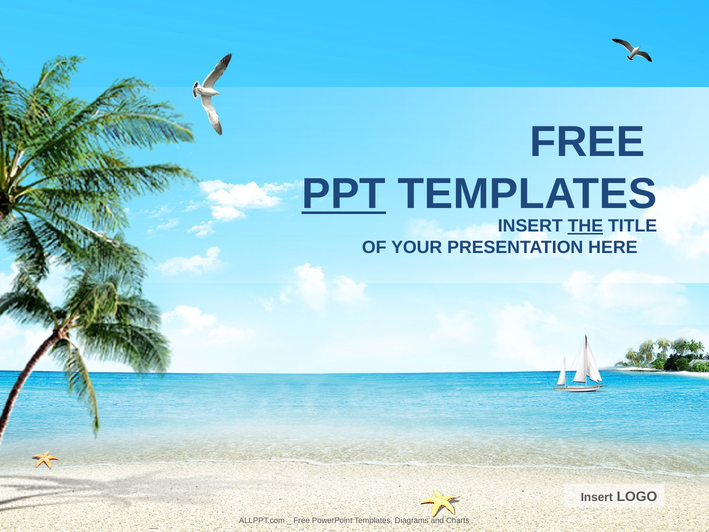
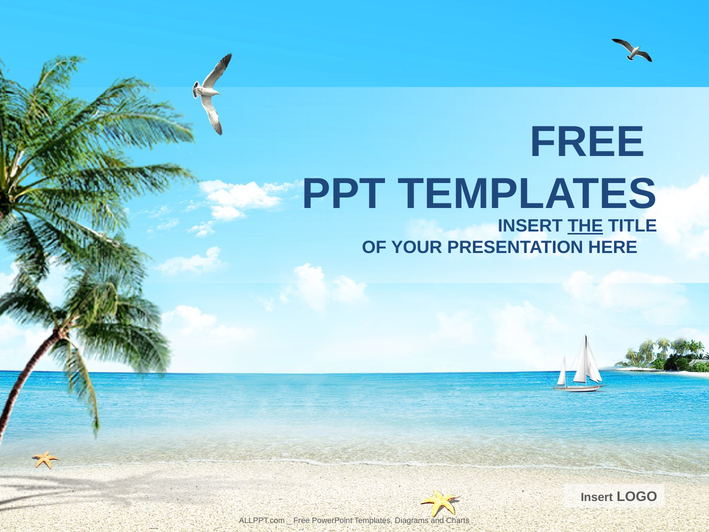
PPT underline: present -> none (344, 194)
